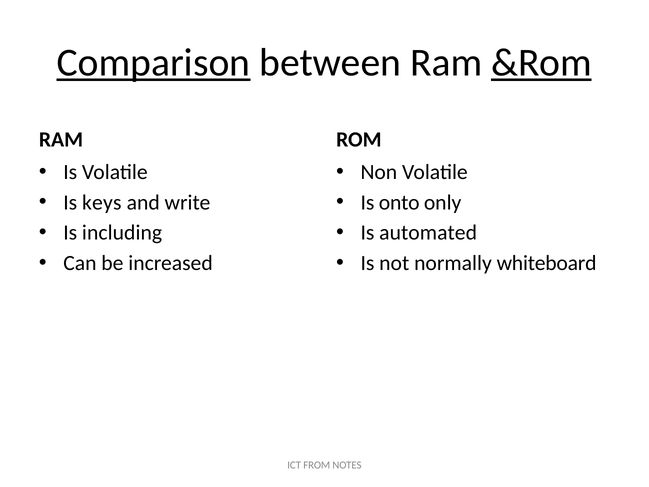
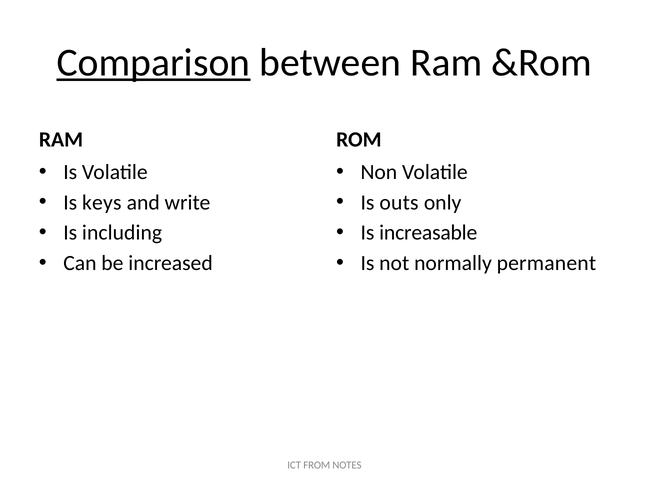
&Rom underline: present -> none (541, 63)
onto: onto -> outs (399, 202)
automated: automated -> increasable (428, 233)
whiteboard: whiteboard -> permanent (546, 263)
